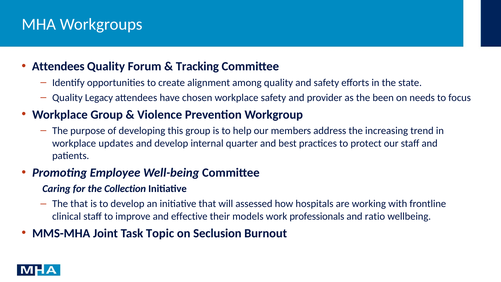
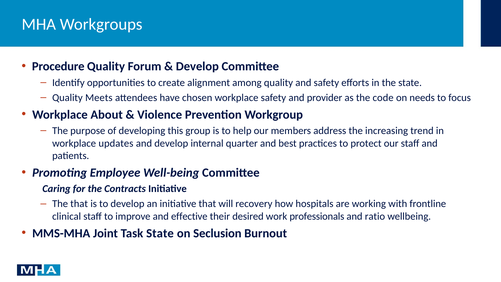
Attendees: Attendees -> Procedure (58, 66)
Tracking: Tracking -> Develop (197, 66)
Legacy: Legacy -> Meets (99, 98)
been: been -> code (383, 98)
Workplace Group: Group -> About (107, 114)
Collection: Collection -> Contracts (125, 189)
assessed: assessed -> recovery (254, 204)
models: models -> desired (248, 216)
Task Topic: Topic -> State (160, 233)
